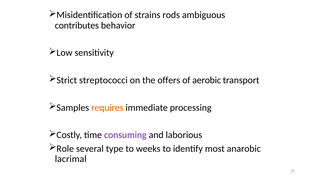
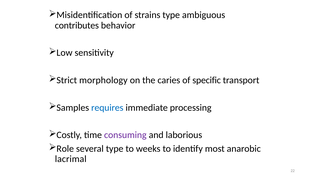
strains rods: rods -> type (171, 15)
streptococci: streptococci -> morphology (103, 80)
offers: offers -> caries (169, 80)
aerobic: aerobic -> specific (207, 80)
requires colour: orange -> blue (107, 108)
